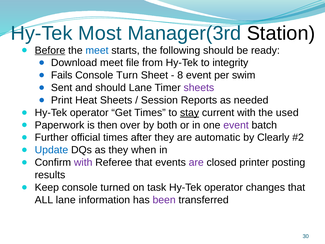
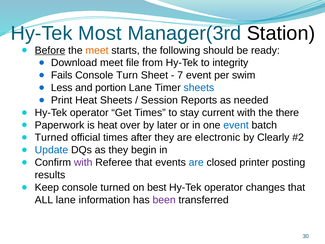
meet colour: blue -> orange (97, 50)
8: 8 -> 7 (180, 75)
Sent: Sent -> Less (62, 88)
and should: should -> portion (111, 88)
sheets colour: purple -> blue (199, 88)
stay underline: present -> none (190, 113)
used: used -> there (287, 113)
is then: then -> heat (107, 125)
both: both -> later (167, 125)
event colour: purple -> blue (236, 125)
Further: Further -> Turned (51, 137)
automatic: automatic -> electronic (218, 137)
when: when -> begin (144, 150)
are colour: purple -> blue (196, 162)
task: task -> best (157, 187)
